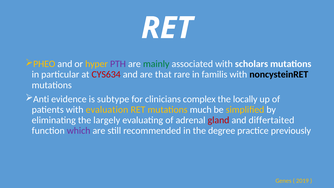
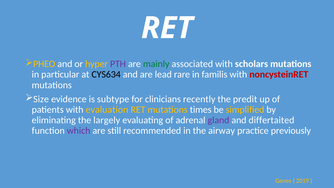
CYS634 colour: red -> black (106, 74)
that: that -> lead (163, 74)
noncysteinRET colour: black -> red (279, 74)
Anti: Anti -> Size (41, 99)
complex: complex -> recently (199, 99)
locally: locally -> predit (245, 99)
much: much -> times (201, 110)
gland colour: red -> purple (219, 120)
degree: degree -> airway (222, 131)
